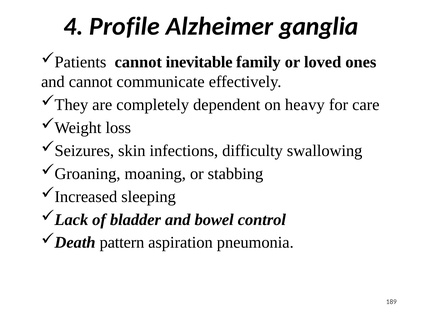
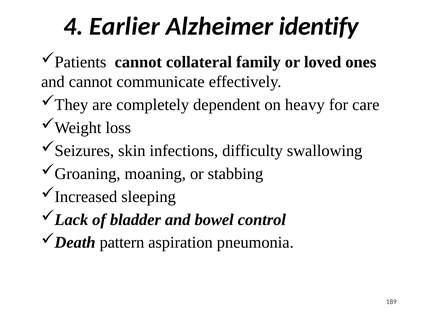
Profile: Profile -> Earlier (125, 26)
ganglia: ganglia -> identify (319, 26)
inevitable: inevitable -> collateral (199, 62)
